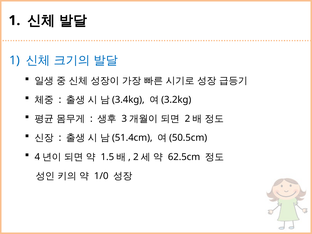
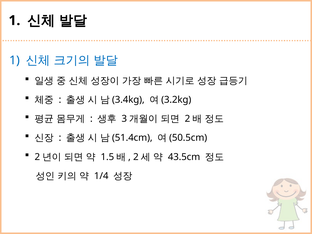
4: 4 -> 2 (37, 157)
62.5cm: 62.5cm -> 43.5cm (184, 157)
1/0: 1/0 -> 1/4 (101, 176)
